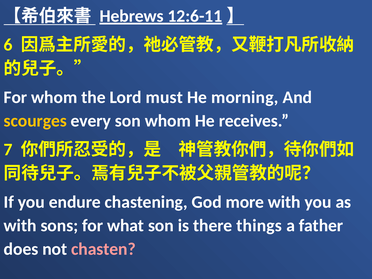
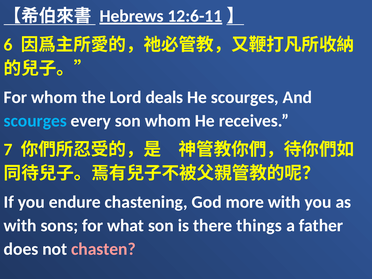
must: must -> deals (164, 97)
He morning: morning -> scourges (245, 97)
scourges colour: yellow -> light blue (35, 121)
